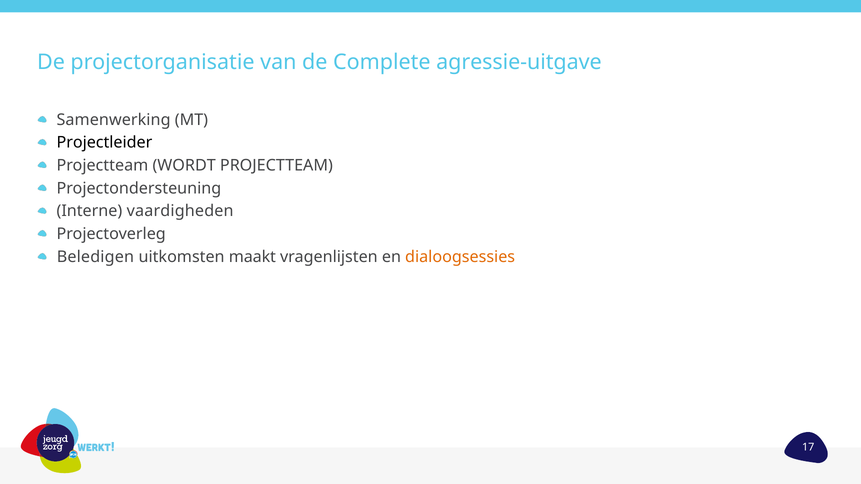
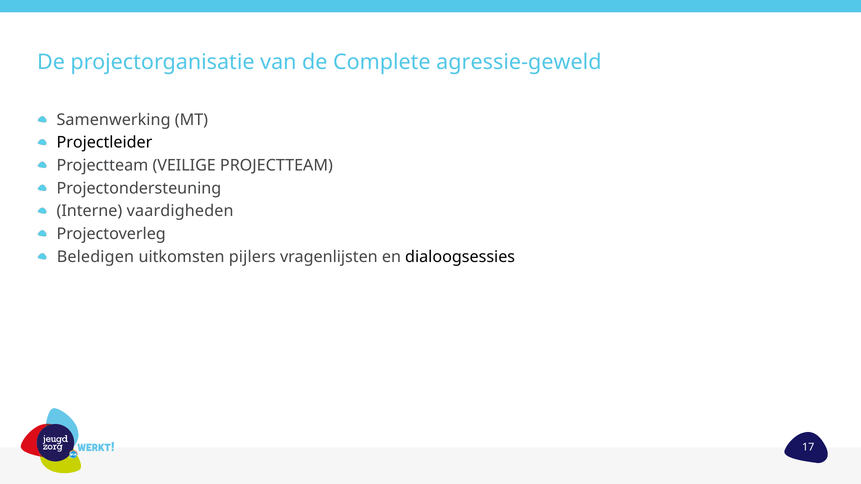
agressie-uitgave: agressie-uitgave -> agressie-geweld (519, 62)
WORDT: WORDT -> VEILIGE (184, 166)
maakt: maakt -> pijlers (252, 257)
dialoogsessies colour: orange -> black (460, 257)
